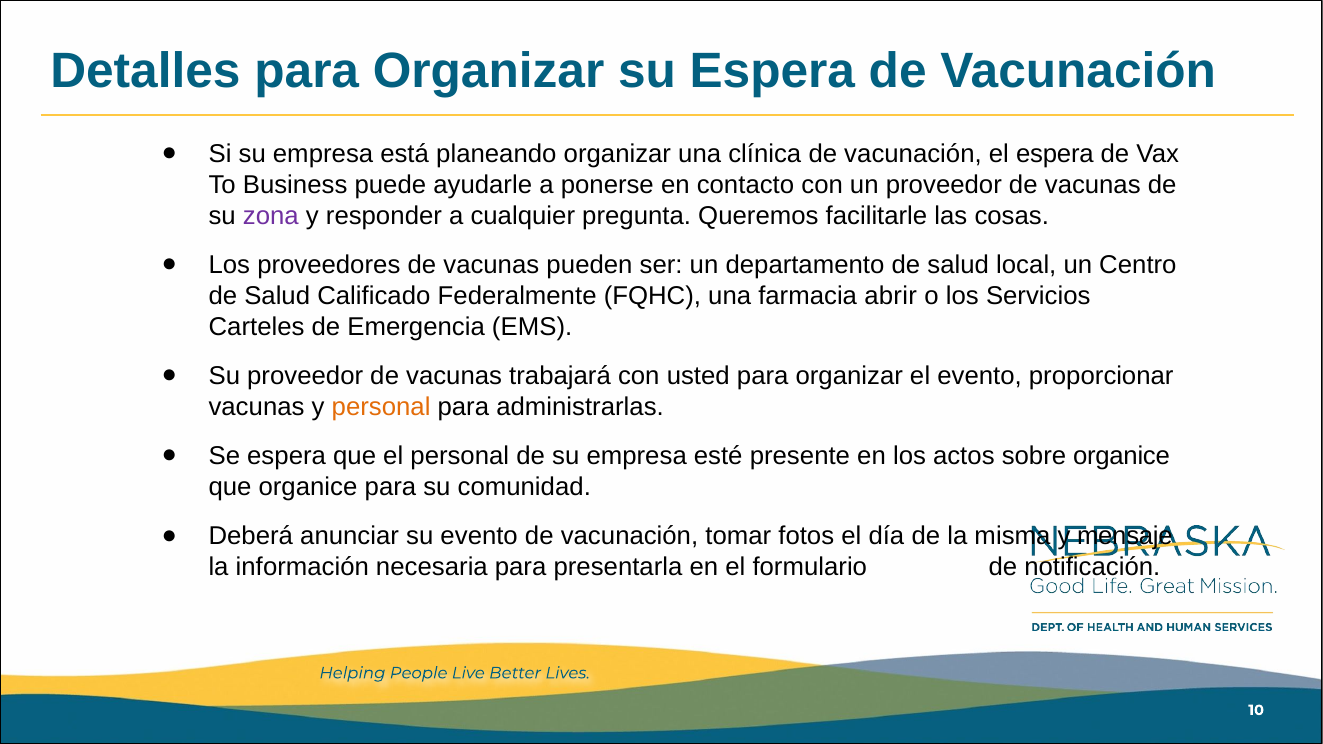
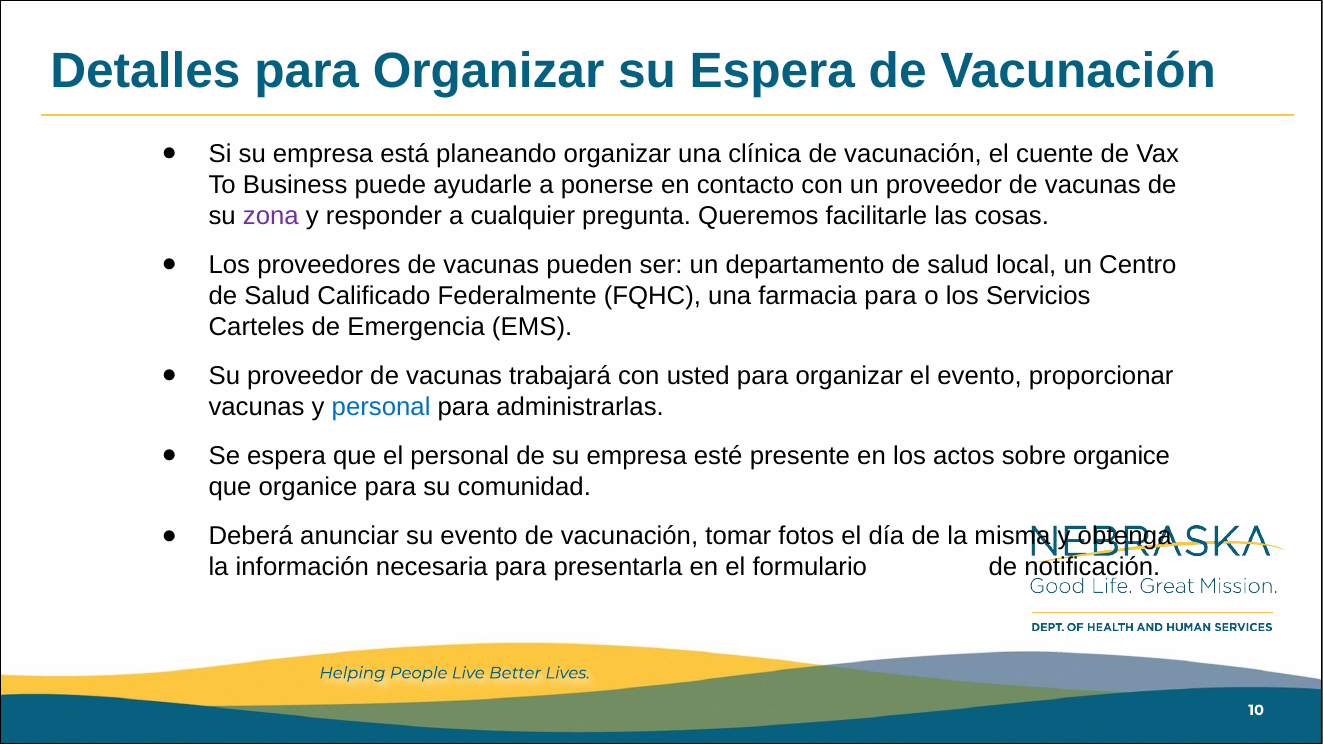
el espera: espera -> cuente (1055, 154)
farmacia abrir: abrir -> para (891, 296)
personal colour: orange -> blue (381, 407)
mensaje: mensaje -> obtenga (1125, 536)
